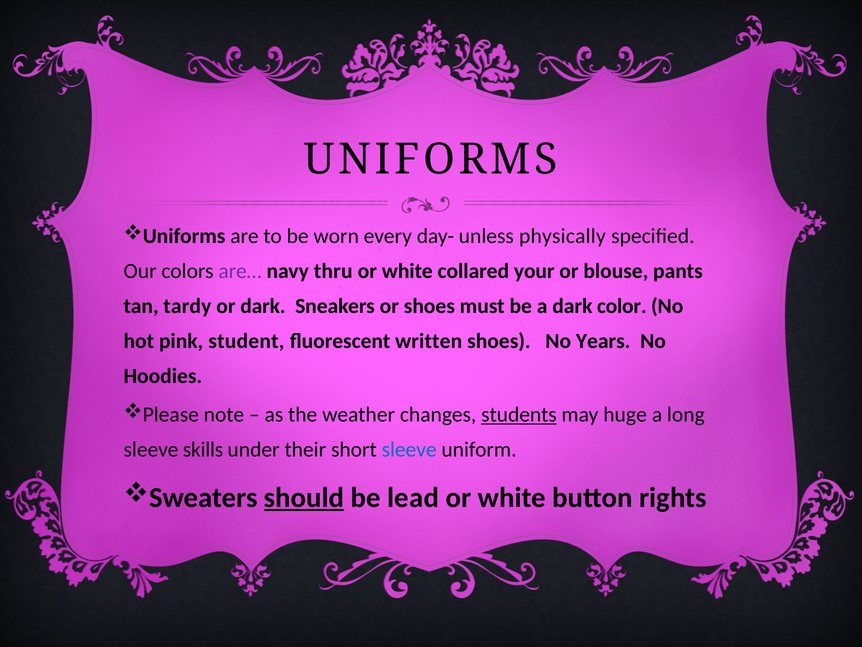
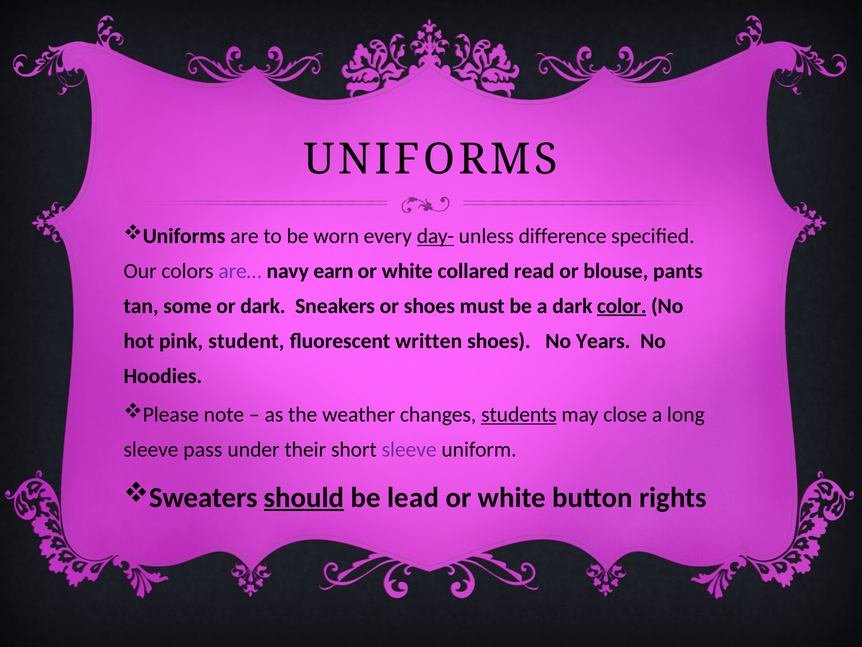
day- underline: none -> present (435, 236)
physically: physically -> difference (563, 236)
thru: thru -> earn (333, 271)
your: your -> read (534, 271)
tardy: tardy -> some (187, 306)
color underline: none -> present (622, 306)
huge: huge -> close (625, 414)
skills: skills -> pass (203, 449)
sleeve colour: blue -> purple (409, 449)
